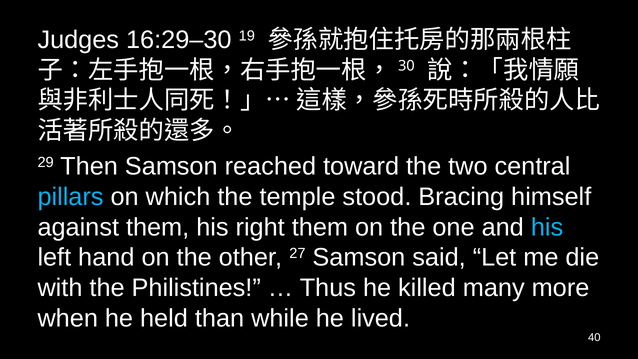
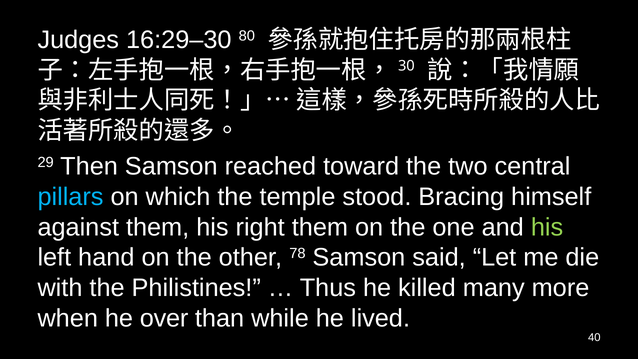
19: 19 -> 80 (247, 36)
his colour: light blue -> light green (547, 227)
27: 27 -> 78 (297, 253)
held: held -> over (164, 318)
